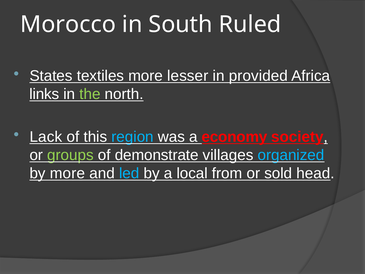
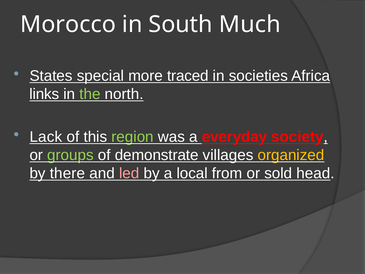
Ruled: Ruled -> Much (250, 24)
textiles: textiles -> special (100, 76)
lesser: lesser -> traced (188, 76)
provided: provided -> societies (258, 76)
region colour: light blue -> light green (133, 137)
economy: economy -> everyday (234, 137)
organized colour: light blue -> yellow (291, 155)
by more: more -> there (67, 173)
led colour: light blue -> pink (129, 173)
